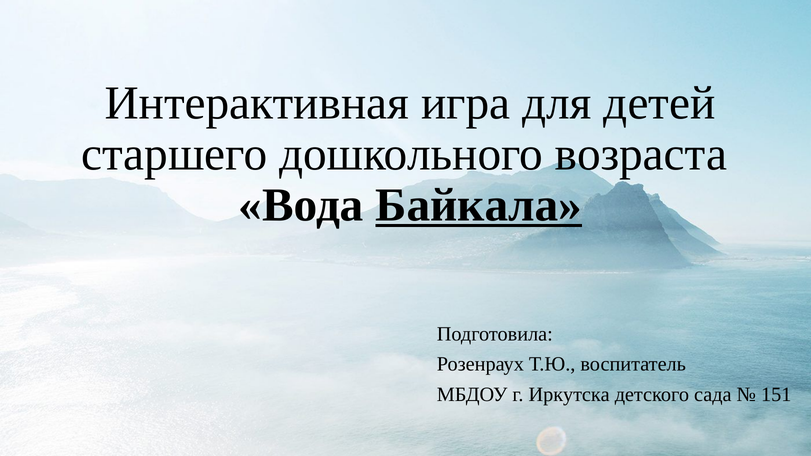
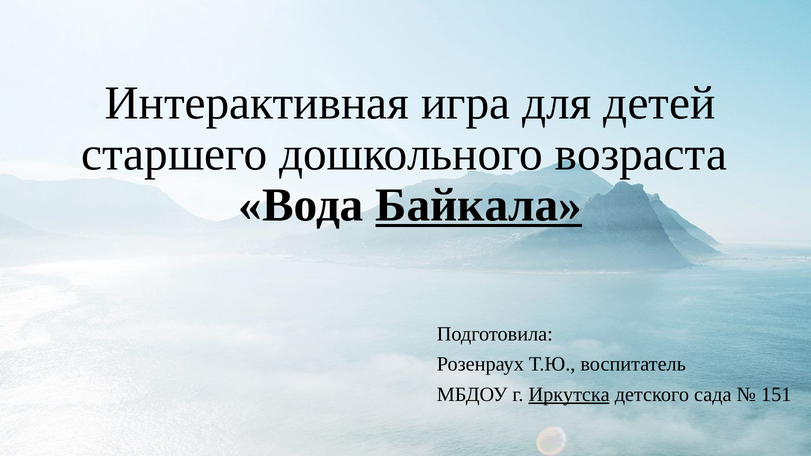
Иркутска underline: none -> present (569, 395)
